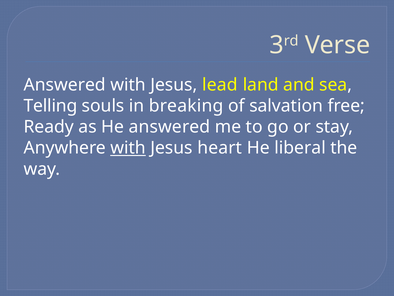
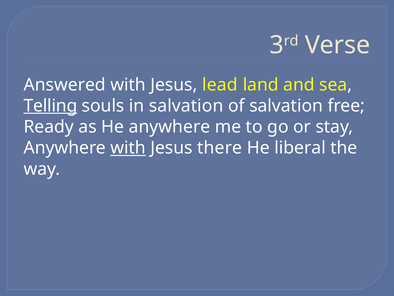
Telling underline: none -> present (50, 106)
in breaking: breaking -> salvation (186, 106)
He answered: answered -> anywhere (169, 127)
heart: heart -> there (220, 148)
